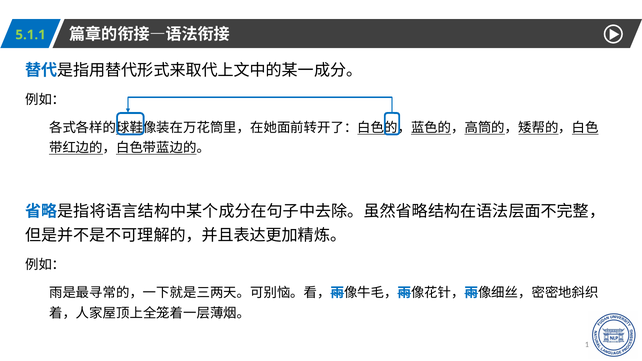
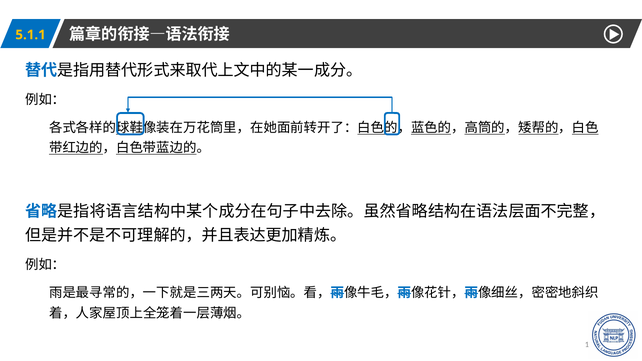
5.1.1 colour: light green -> yellow (31, 35)
